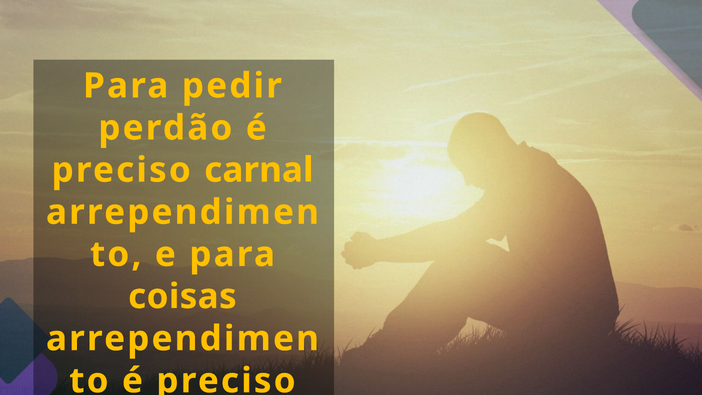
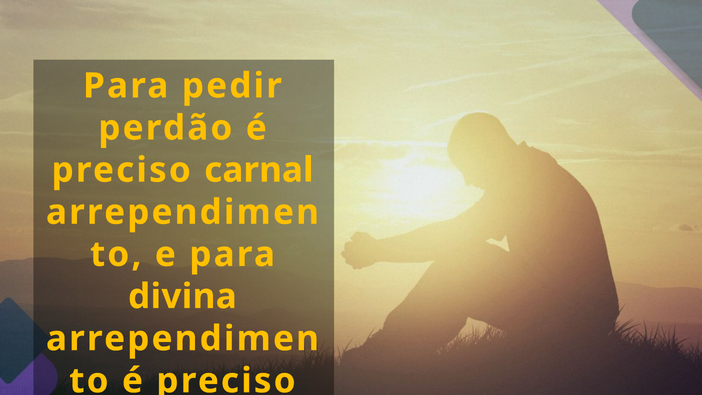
coisas: coisas -> divina (182, 296)
